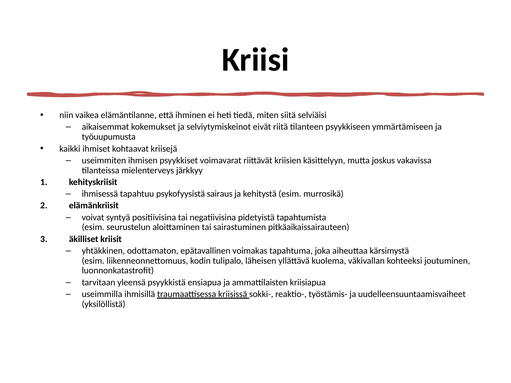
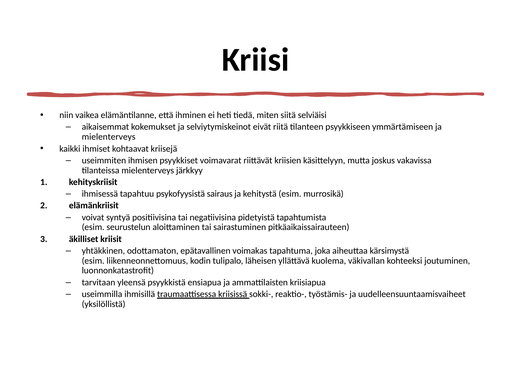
työuupumusta: työuupumusta -> mielenterveys (109, 137)
